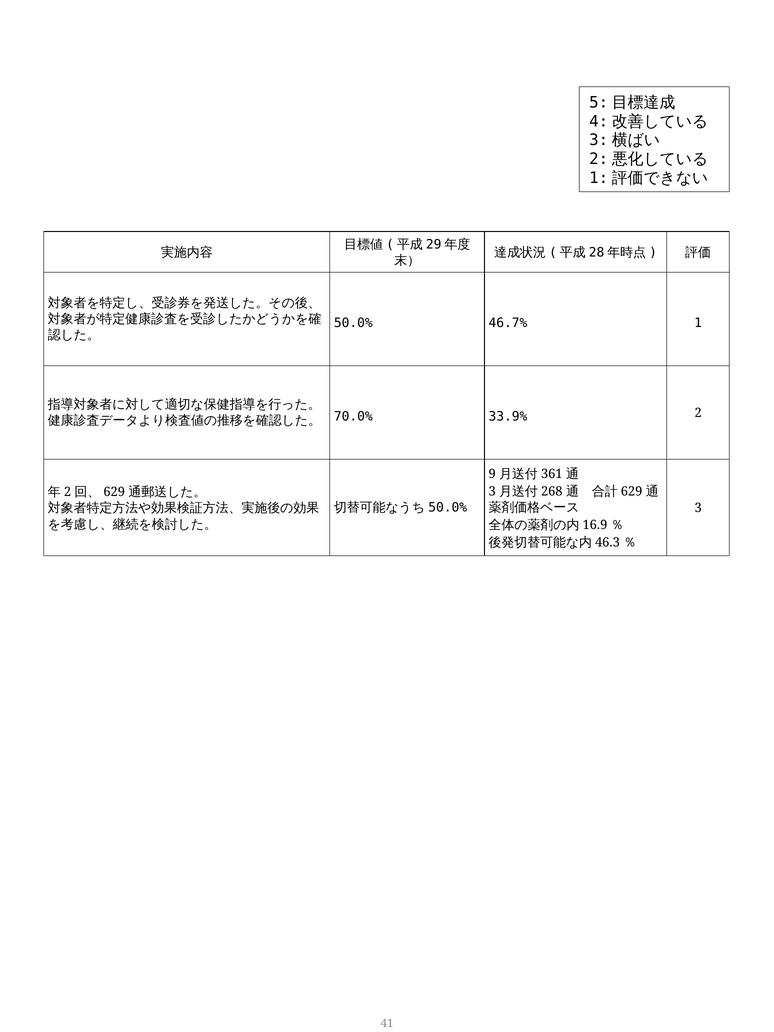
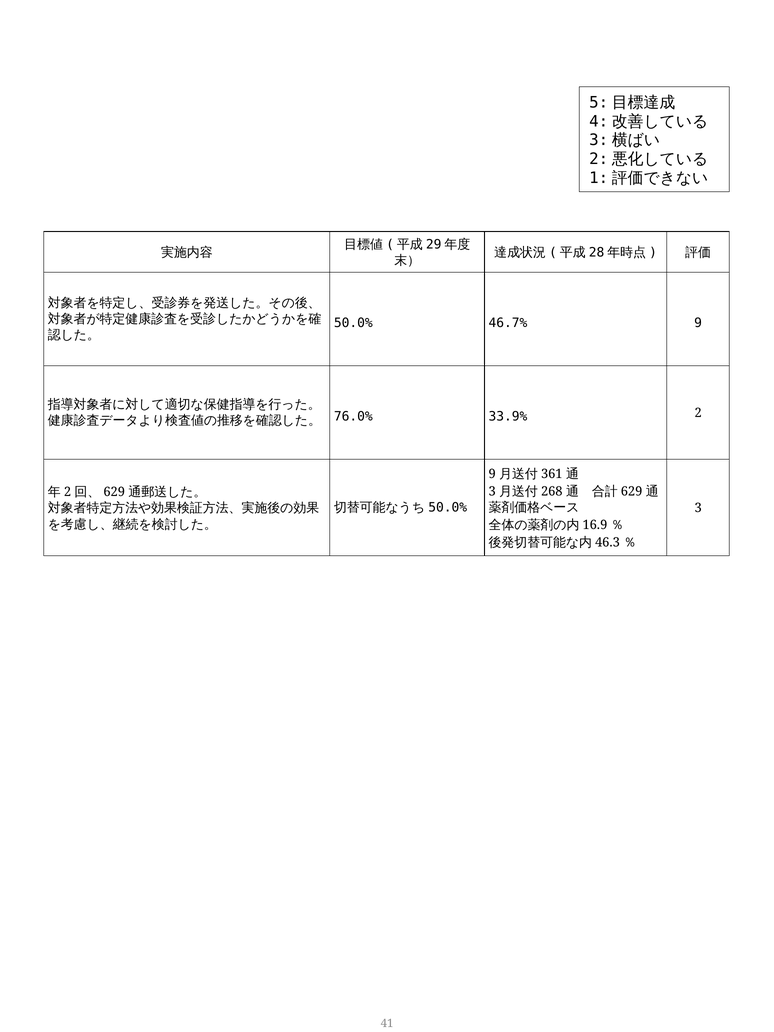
46.7% 1: 1 -> 9 (698, 323)
70.0%: 70.0% -> 76.0% (353, 416)
